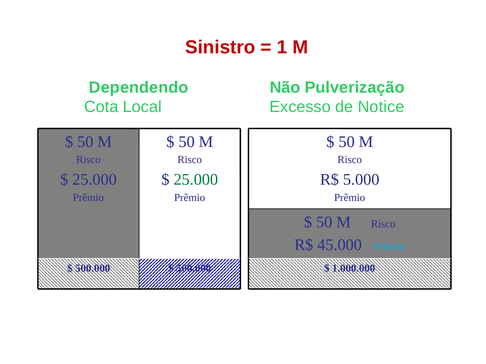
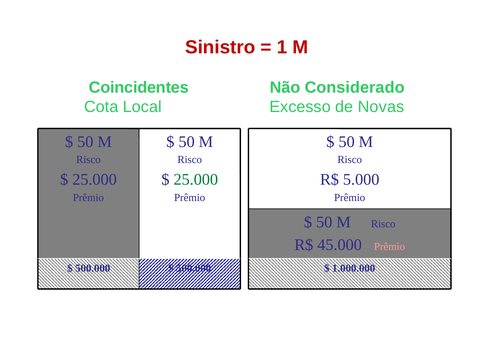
Dependendo: Dependendo -> Coincidentes (139, 88)
Pulverização: Pulverização -> Considerado (355, 88)
Notice: Notice -> Novas (381, 107)
Prêmio colour: light blue -> pink (389, 247)
